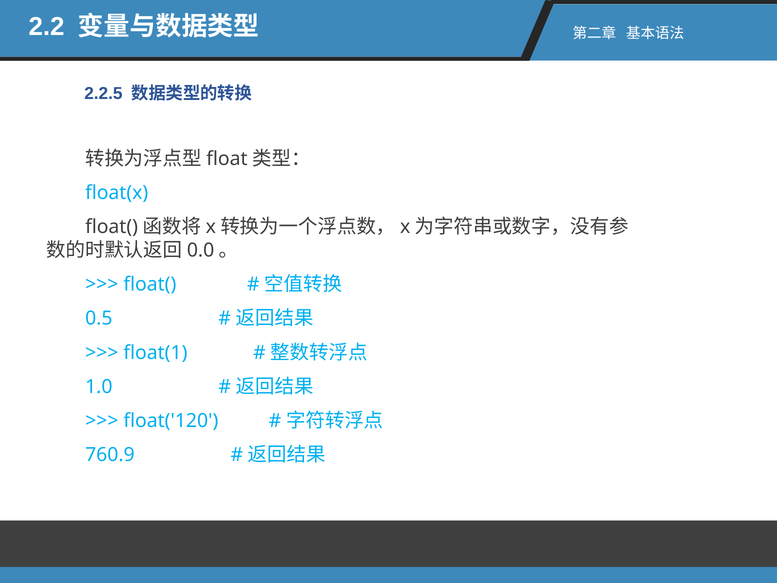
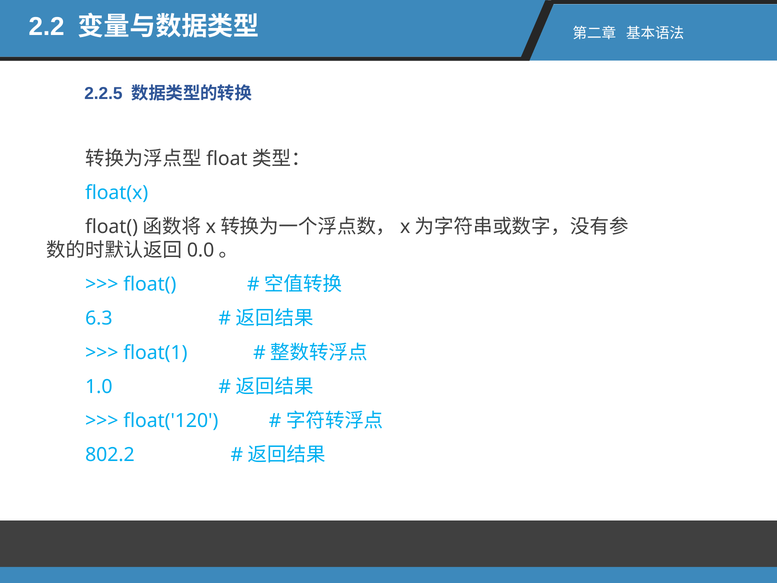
0.5: 0.5 -> 6.3 (99, 318)
760.9: 760.9 -> 802.2 (110, 455)
